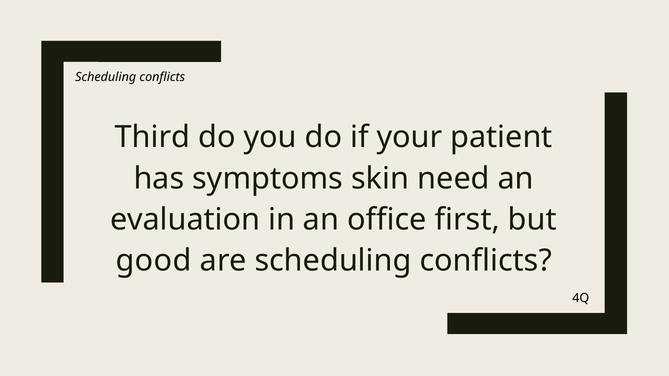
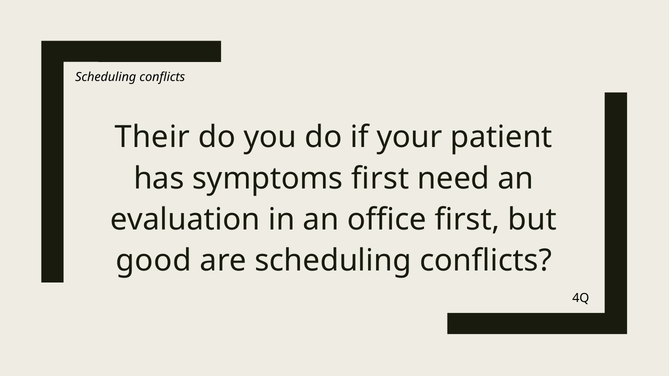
Third: Third -> Their (152, 137)
symptoms skin: skin -> first (380, 179)
